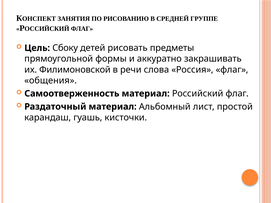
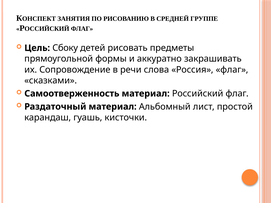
Филимоновской: Филимоновской -> Сопровождение (75, 70)
общения: общения -> сказками (51, 81)
